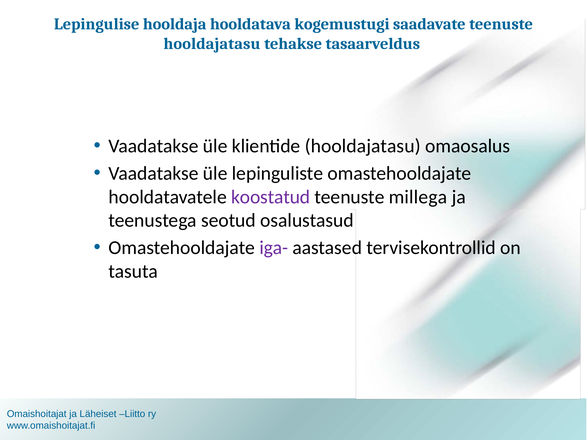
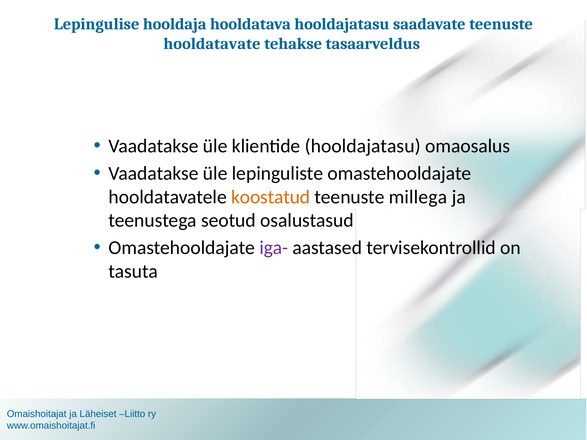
hooldatava kogemustugi: kogemustugi -> hooldajatasu (342, 24)
hooldajatasu: hooldajatasu -> hooldatavate (212, 44)
koostatud colour: purple -> orange (271, 197)
